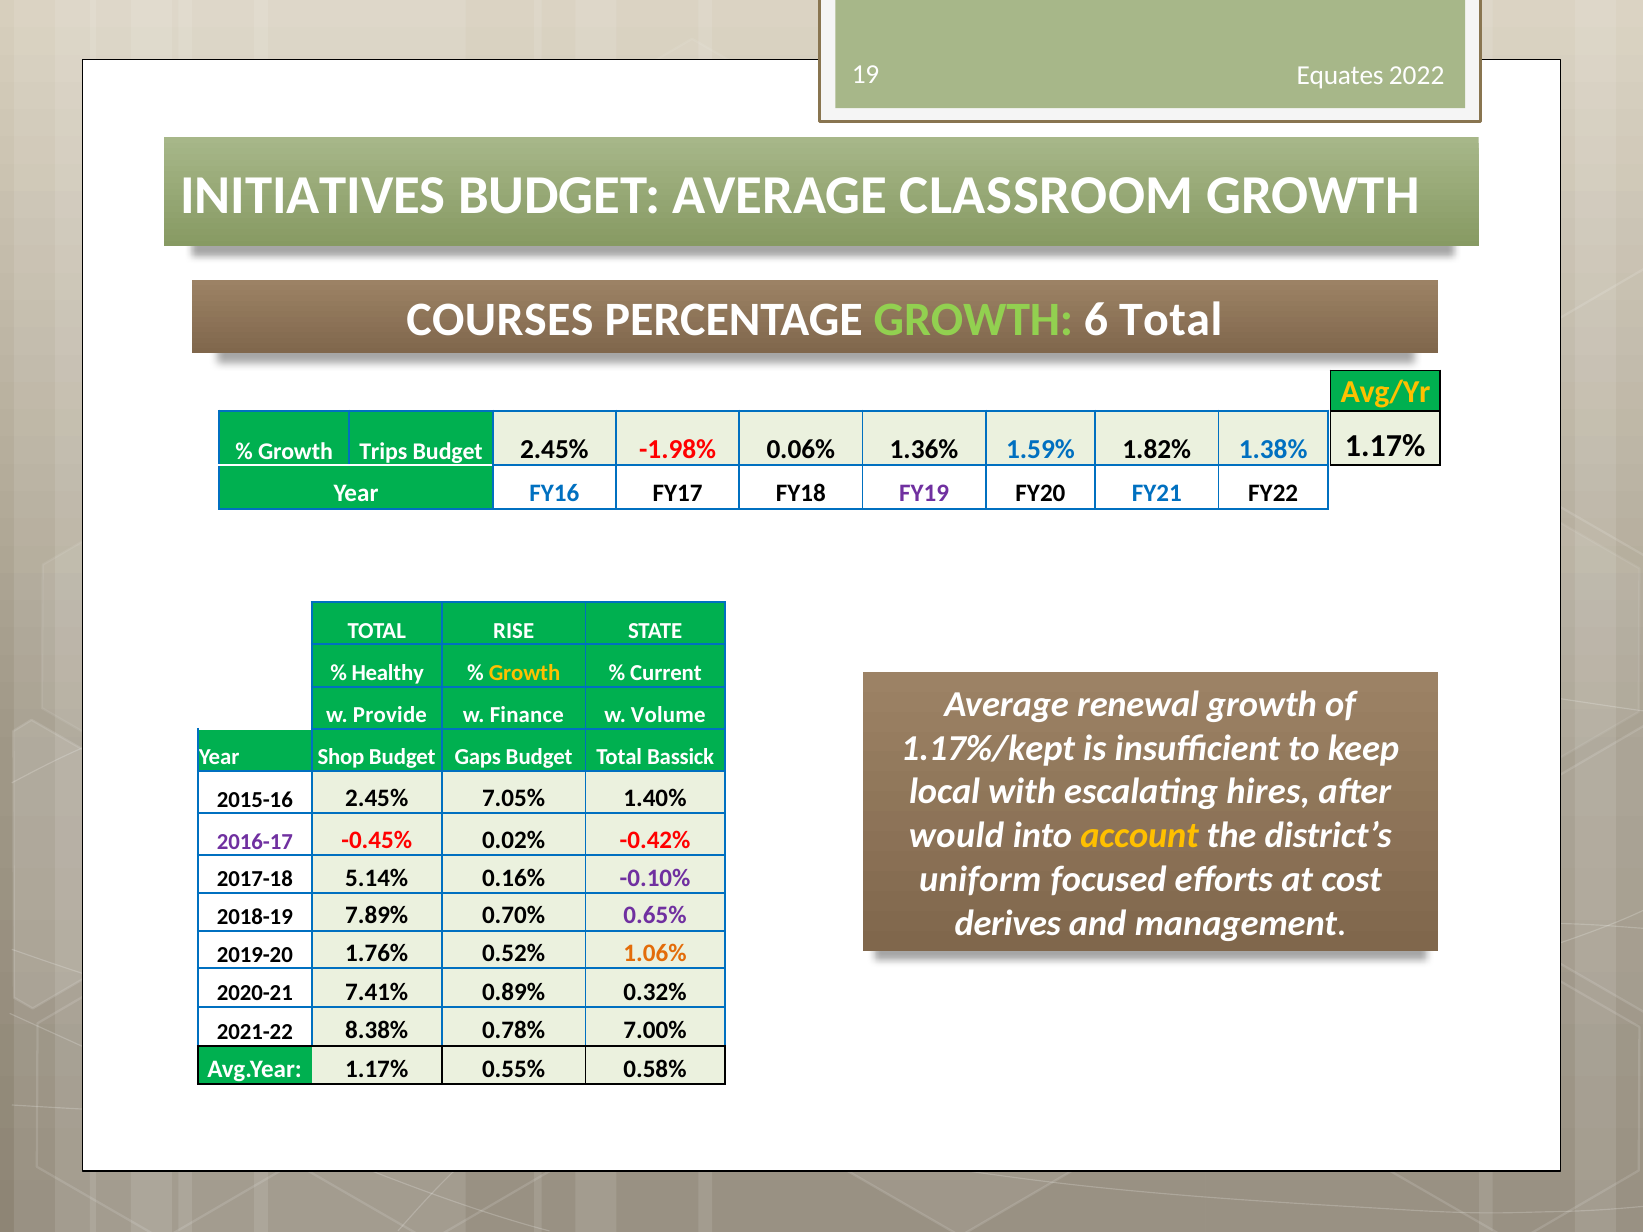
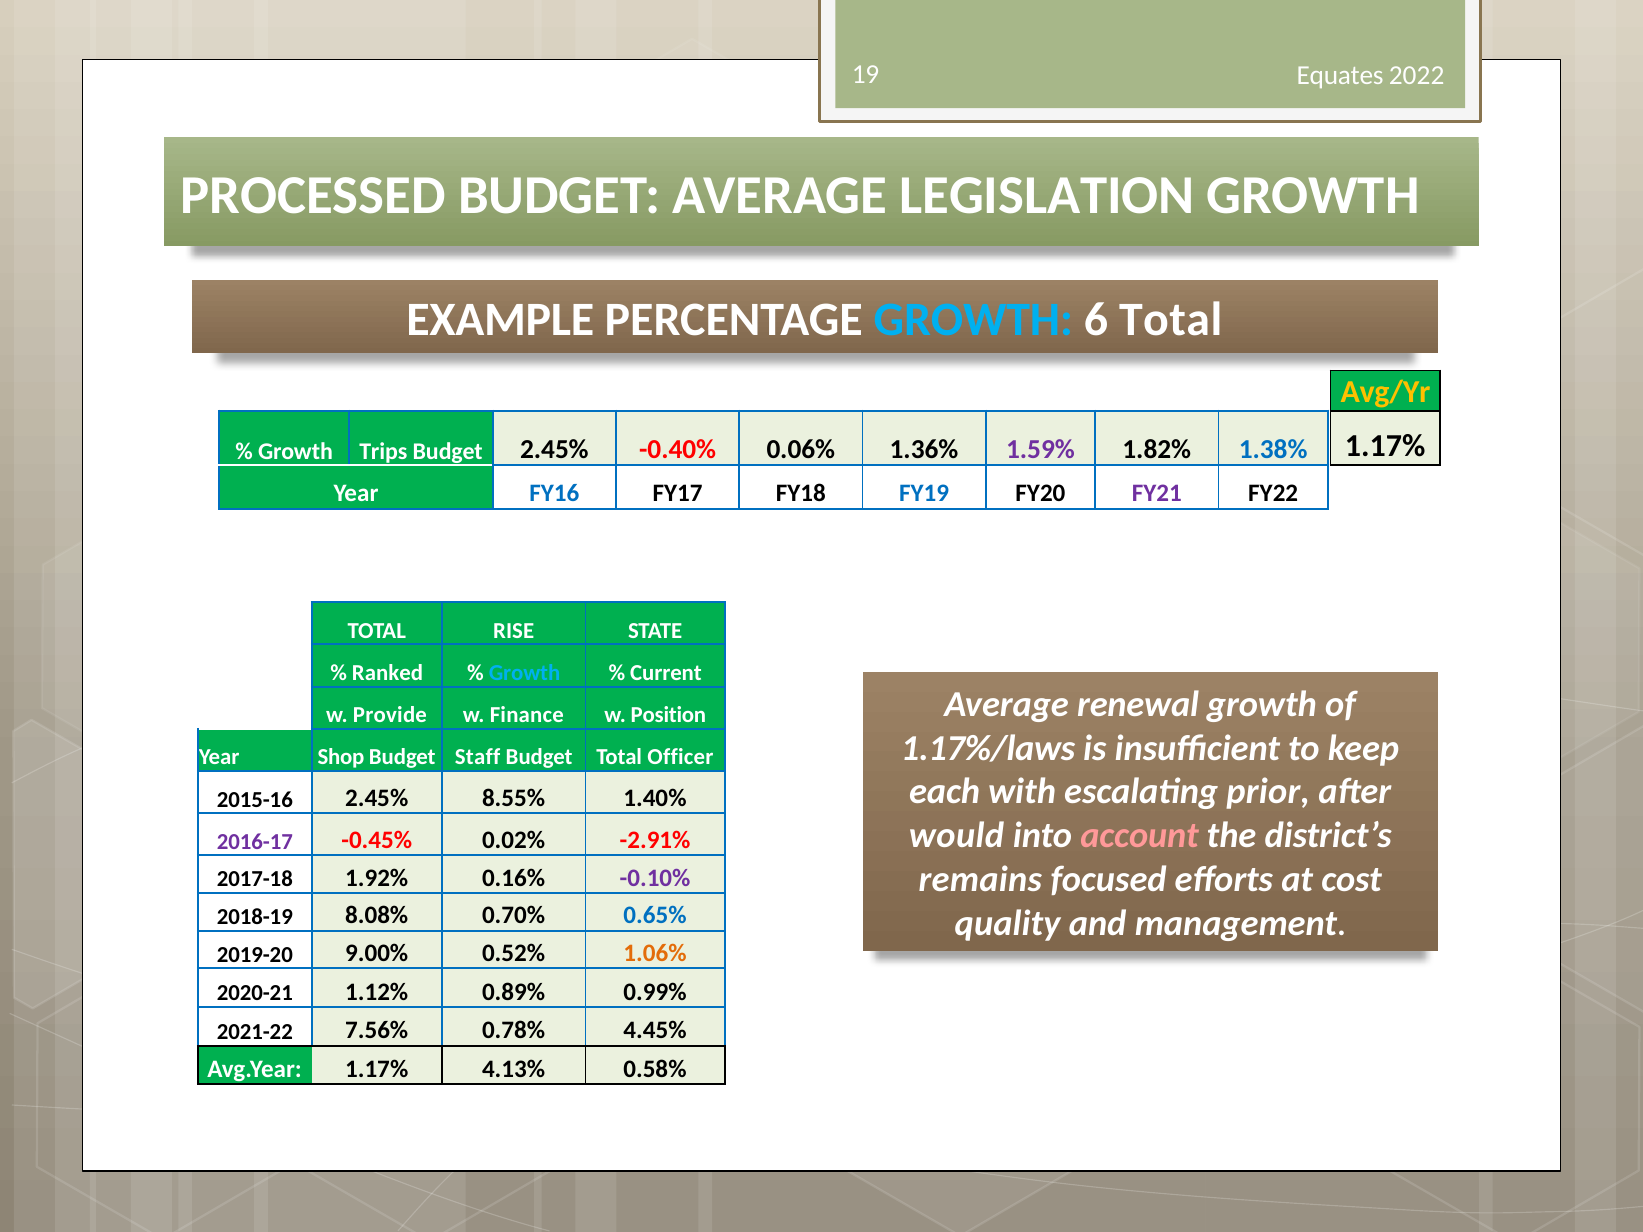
INITIATIVES: INITIATIVES -> PROCESSED (313, 196)
CLASSROOM: CLASSROOM -> LEGISLATION (1047, 196)
COURSES: COURSES -> EXAMPLE (500, 320)
GROWTH colour: light green -> light blue (973, 320)
-1.98%: -1.98% -> -0.40% (678, 449)
1.59% colour: blue -> purple (1040, 449)
FY19 colour: purple -> blue (924, 494)
FY21 colour: blue -> purple (1157, 494)
Healthy: Healthy -> Ranked (388, 673)
Growth colour: yellow -> light blue (525, 673)
Volume: Volume -> Position (668, 715)
1.17%/kept: 1.17%/kept -> 1.17%/laws (988, 748)
Gaps: Gaps -> Staff (478, 757)
Bassick: Bassick -> Officer (680, 757)
local: local -> each (945, 792)
hires: hires -> prior (1268, 792)
7.05%: 7.05% -> 8.55% (514, 798)
account colour: yellow -> pink (1140, 836)
-0.42%: -0.42% -> -2.91% (655, 840)
uniform: uniform -> remains (980, 880)
5.14%: 5.14% -> 1.92% (377, 878)
7.89%: 7.89% -> 8.08% (377, 916)
0.65% colour: purple -> blue (655, 916)
derives: derives -> quality (1008, 923)
1.76%: 1.76% -> 9.00% (377, 953)
7.41%: 7.41% -> 1.12% (377, 992)
0.32%: 0.32% -> 0.99% (655, 992)
8.38%: 8.38% -> 7.56% (377, 1031)
7.00%: 7.00% -> 4.45% (655, 1031)
0.55%: 0.55% -> 4.13% (514, 1070)
